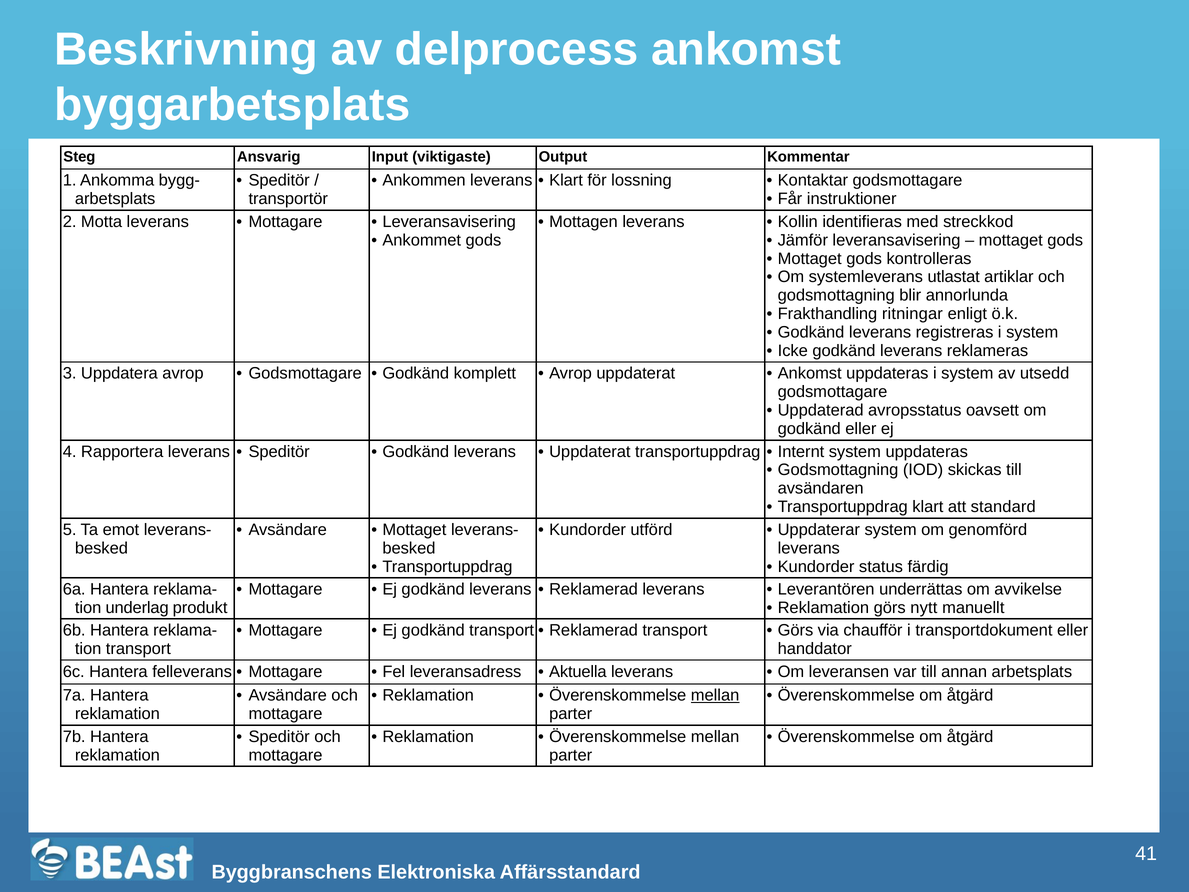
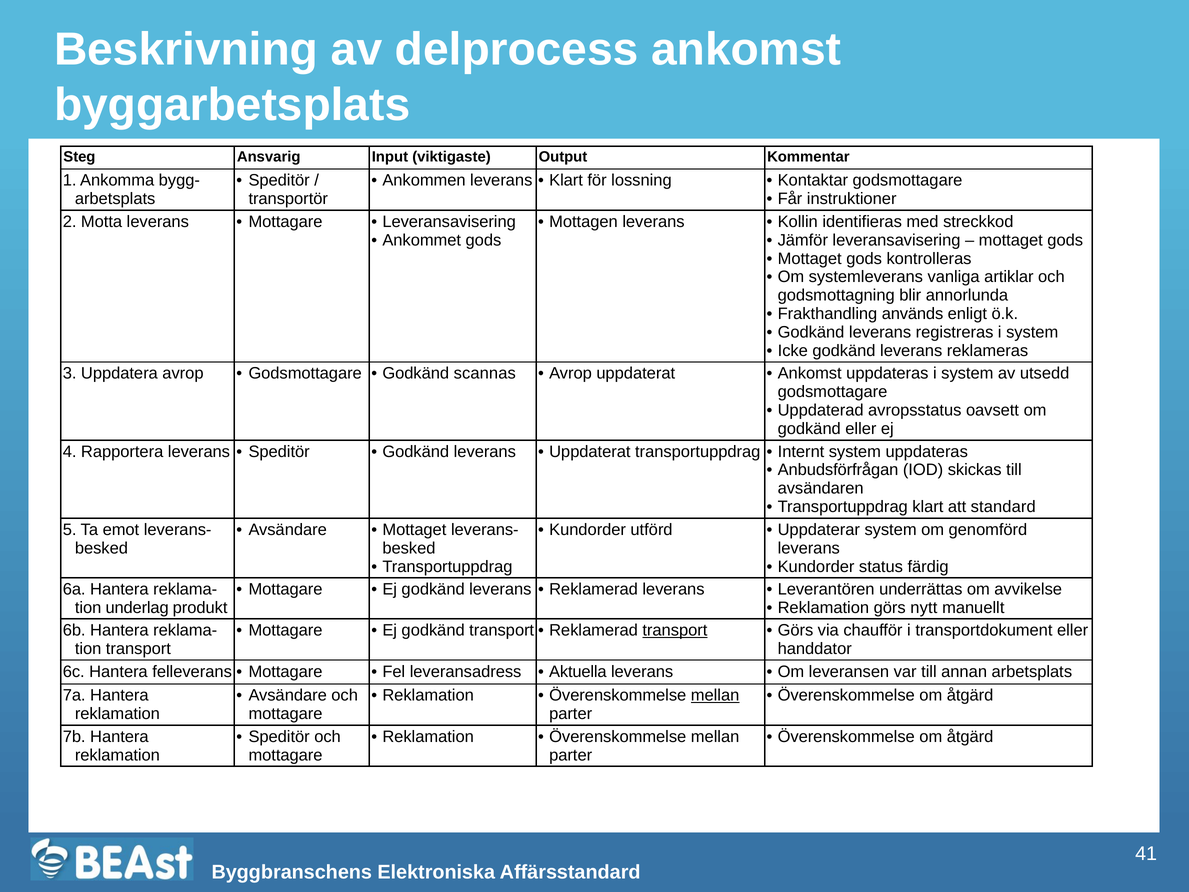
utlastat: utlastat -> vanliga (954, 277)
ritningar: ritningar -> används (913, 314)
komplett: komplett -> scannas (485, 373)
Godsmottagning: Godsmottagning -> Anbudsförfrågan (838, 470)
transport underline: none -> present (675, 630)
